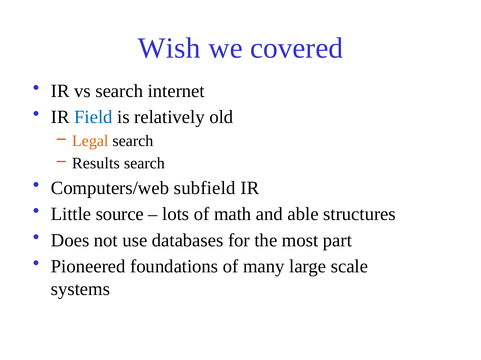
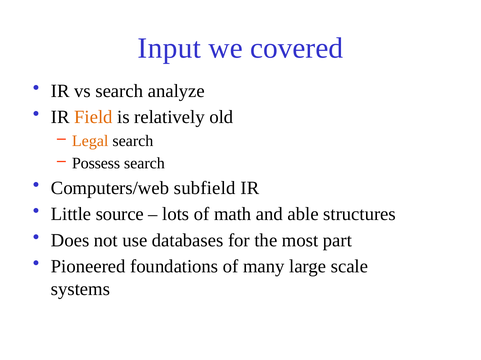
Wish: Wish -> Input (169, 48)
internet: internet -> analyze (176, 91)
Field colour: blue -> orange (93, 117)
Results: Results -> Possess (96, 164)
